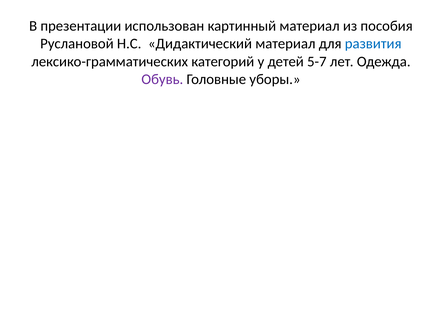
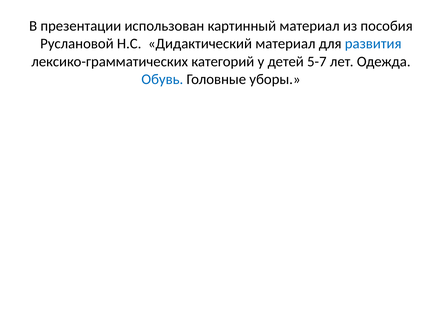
Обувь colour: purple -> blue (162, 79)
